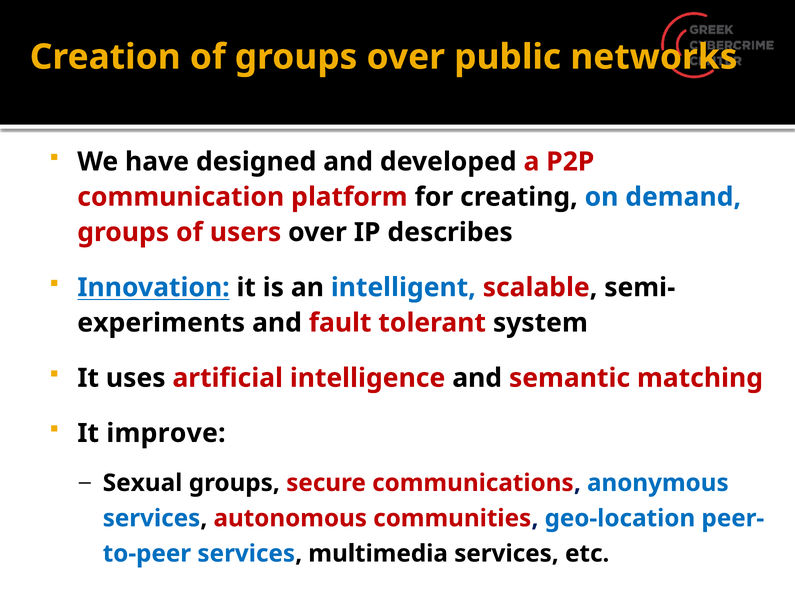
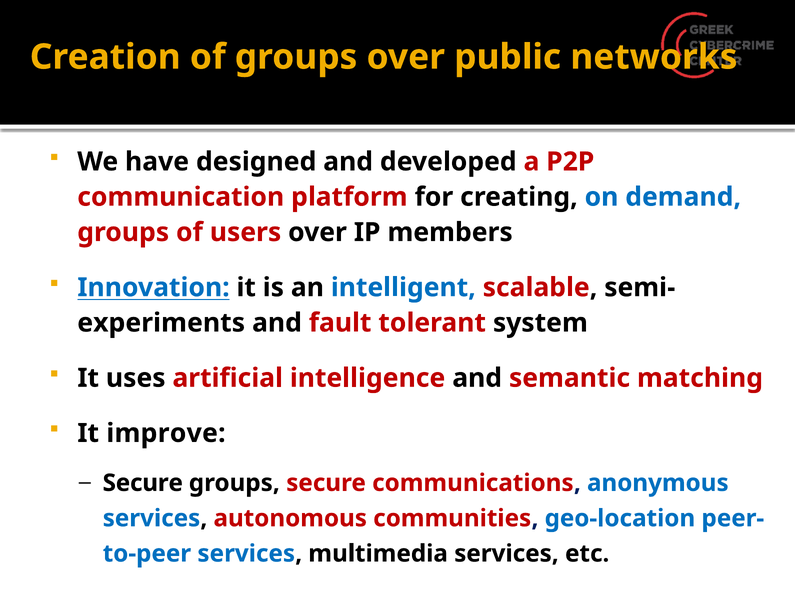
describes: describes -> members (450, 232)
Sexual: Sexual -> Secure (143, 483)
